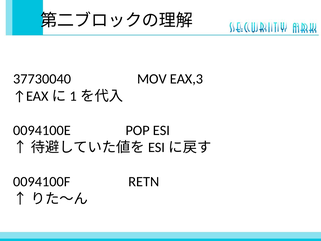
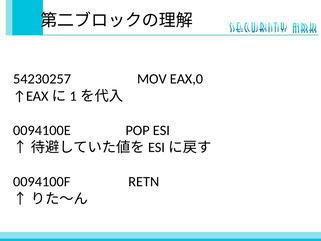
37730040: 37730040 -> 54230257 (42, 79)
EAX,3: EAX,3 -> EAX,0 (186, 79)
